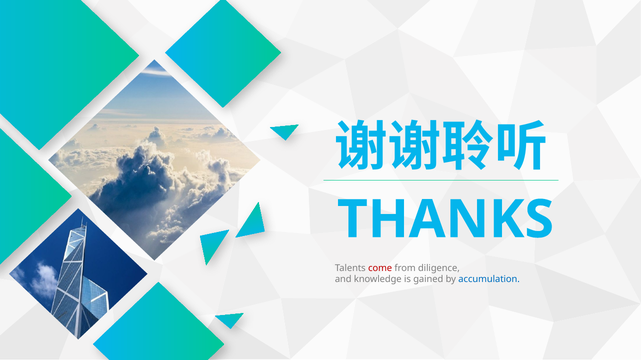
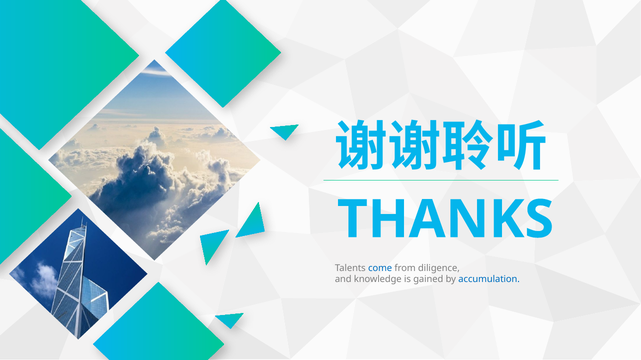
come colour: red -> blue (380, 269)
